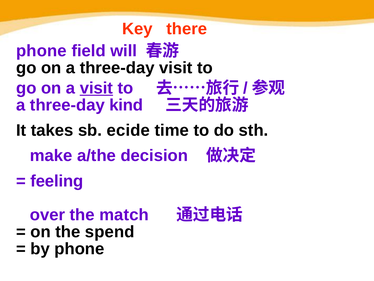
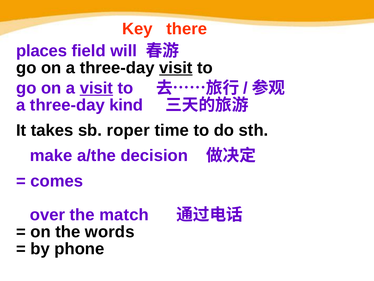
phone: phone -> places (42, 51)
visit underline: none -> present (176, 68)
ecide: ecide -> roper (128, 130)
feeling: feeling -> comes (57, 181)
spend: spend -> words (110, 232)
